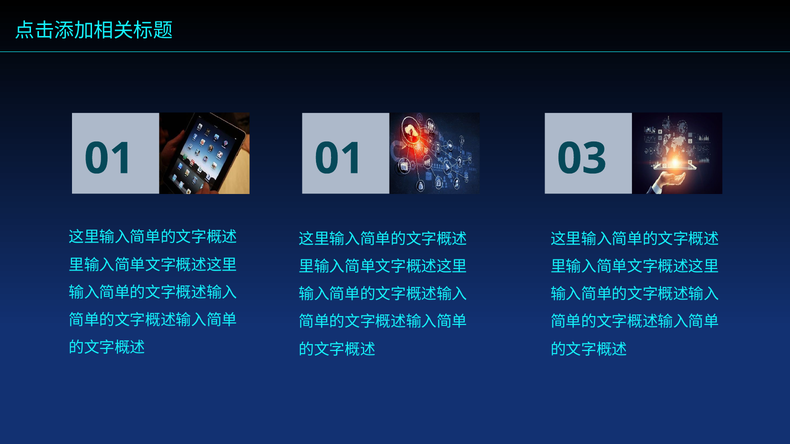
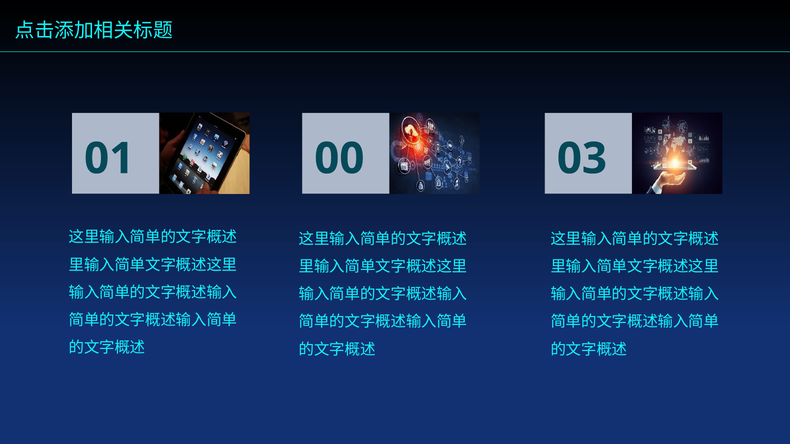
01 01: 01 -> 00 (339, 159)
